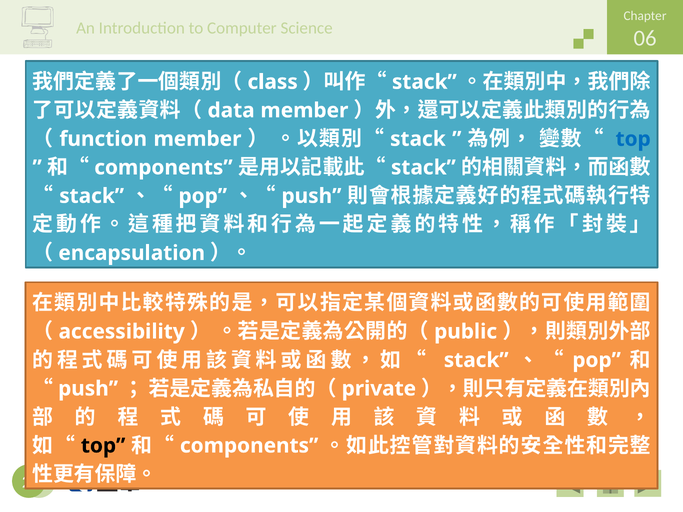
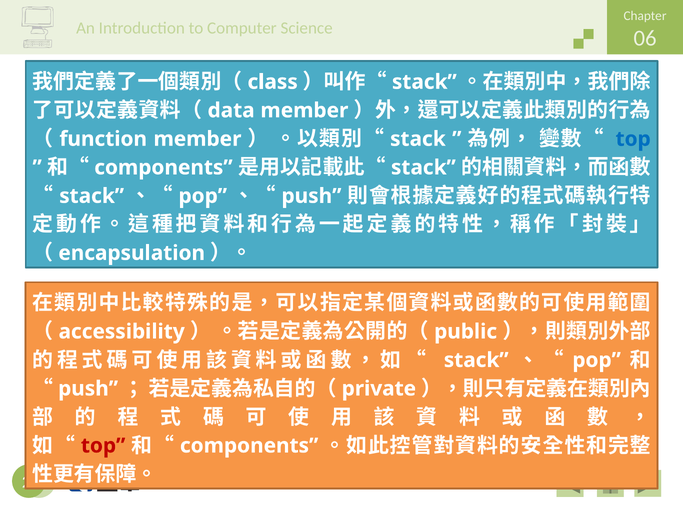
top colour: black -> red (103, 446)
